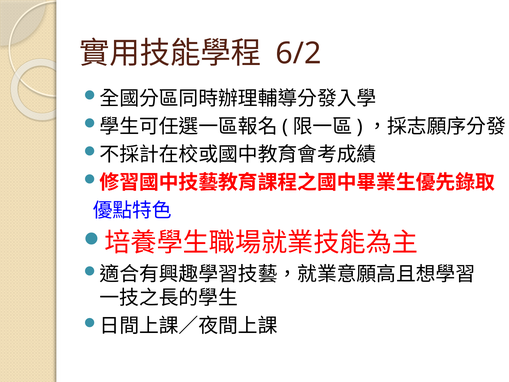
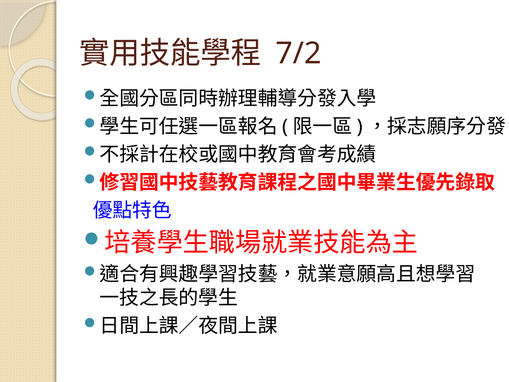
6/2: 6/2 -> 7/2 (298, 54)
